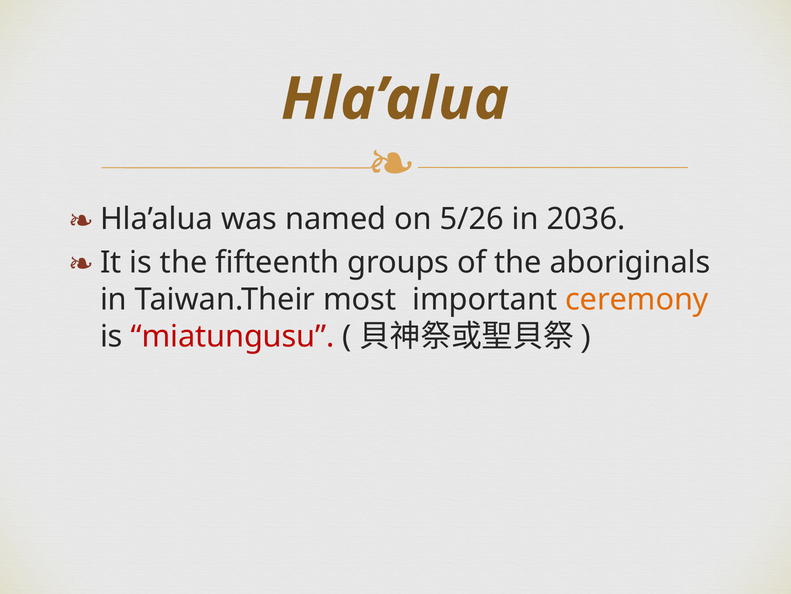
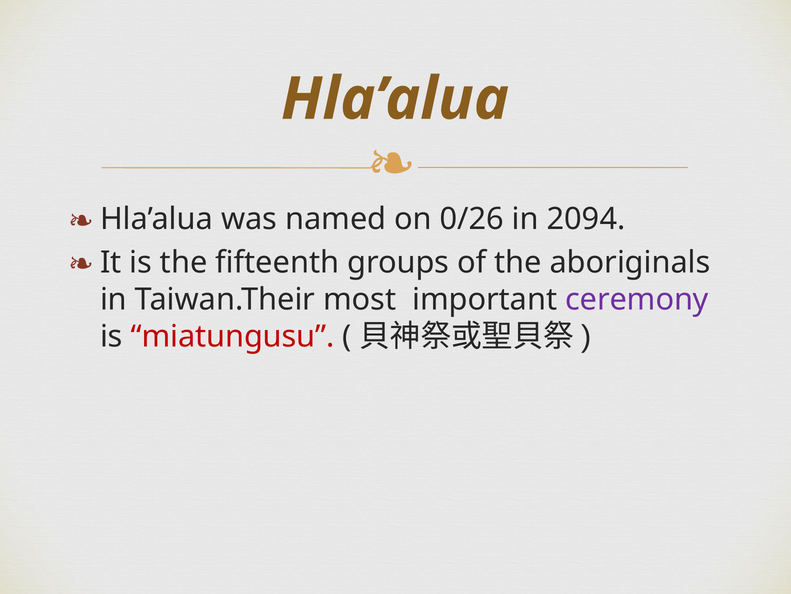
5/26: 5/26 -> 0/26 (472, 219)
2036: 2036 -> 2094 (586, 219)
ceremony colour: orange -> purple (637, 299)
